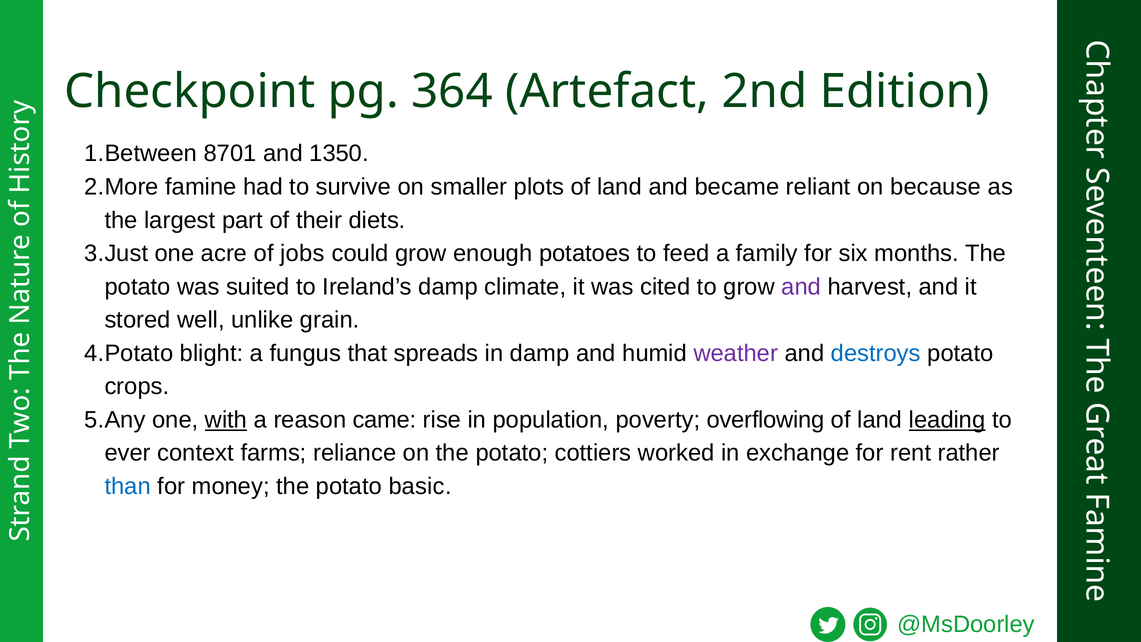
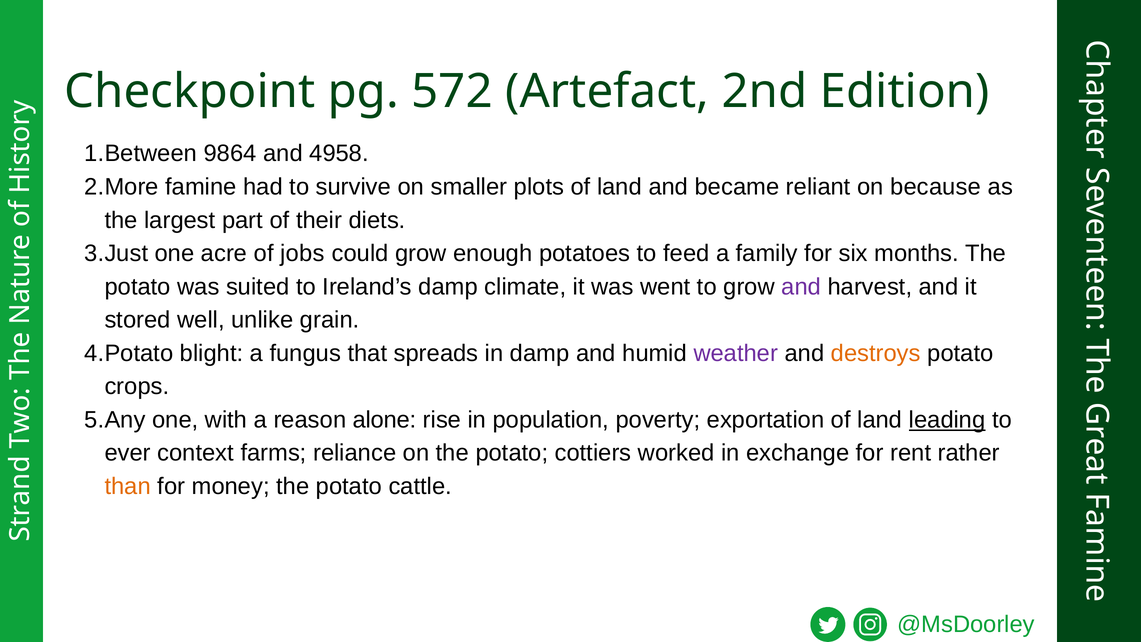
364: 364 -> 572 (452, 91)
8701: 8701 -> 9864 (230, 154)
1350: 1350 -> 4958 (339, 154)
cited: cited -> went (665, 287)
destroys colour: blue -> orange (876, 353)
with underline: present -> none (226, 420)
came: came -> alone (385, 420)
overflowing: overflowing -> exportation (766, 420)
than colour: blue -> orange (128, 486)
basic: basic -> cattle (420, 486)
